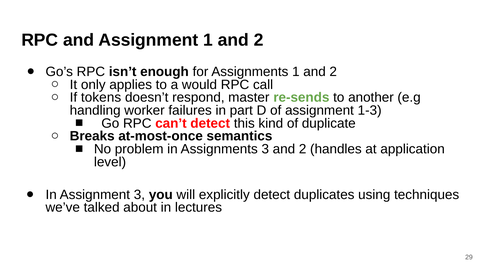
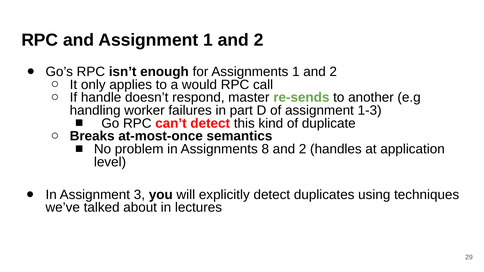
tokens: tokens -> handle (101, 98)
Assignments 3: 3 -> 8 (265, 149)
